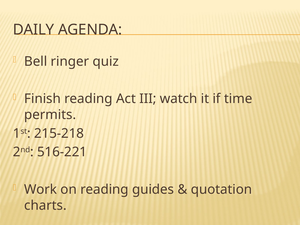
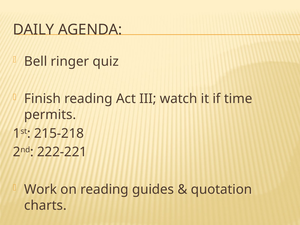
516-221: 516-221 -> 222-221 (62, 152)
